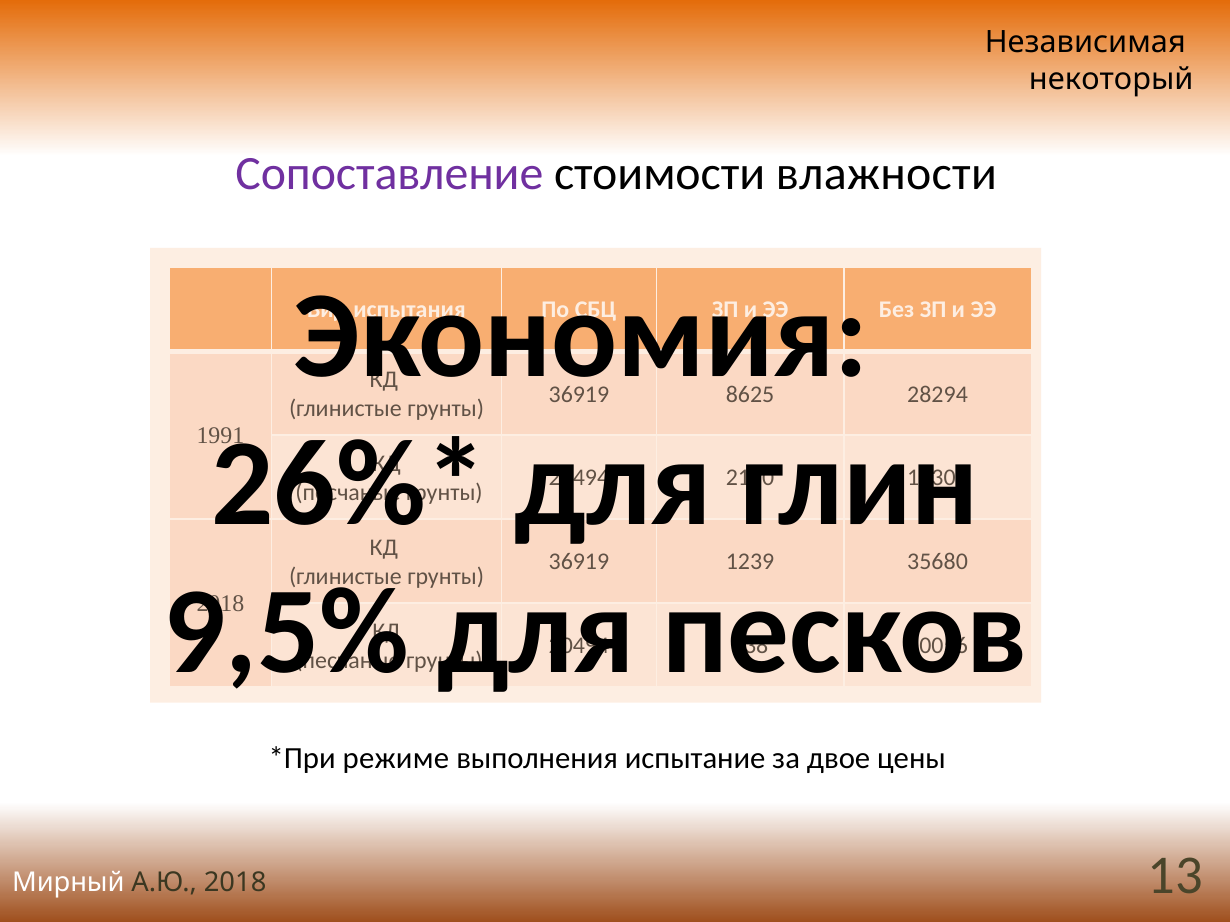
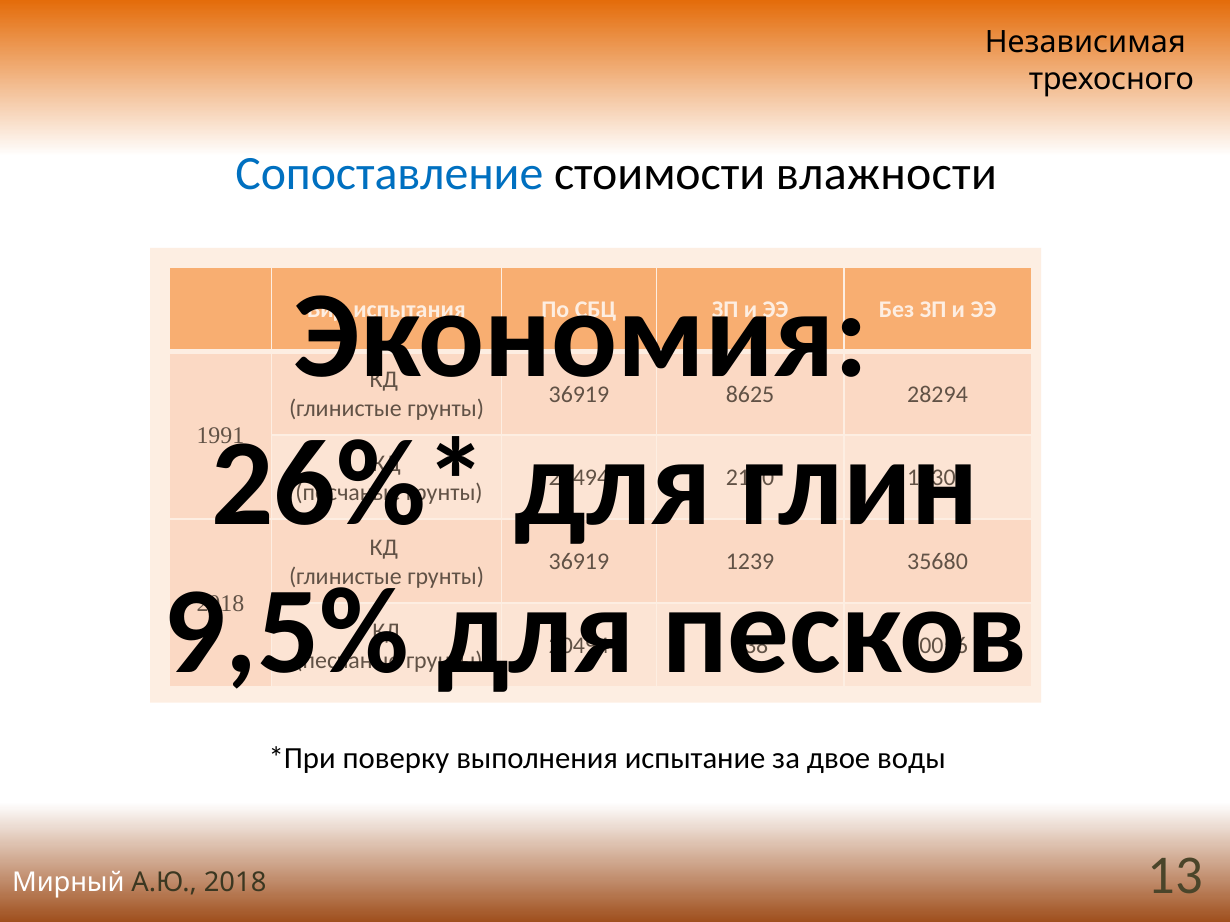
некоторый: некоторый -> трехосного (1111, 79)
Сопоставление colour: purple -> blue (389, 174)
режиме: режиме -> поверку (396, 759)
цены: цены -> воды (911, 759)
